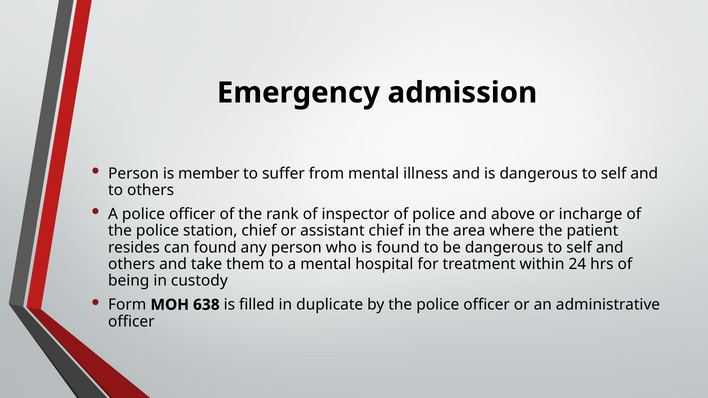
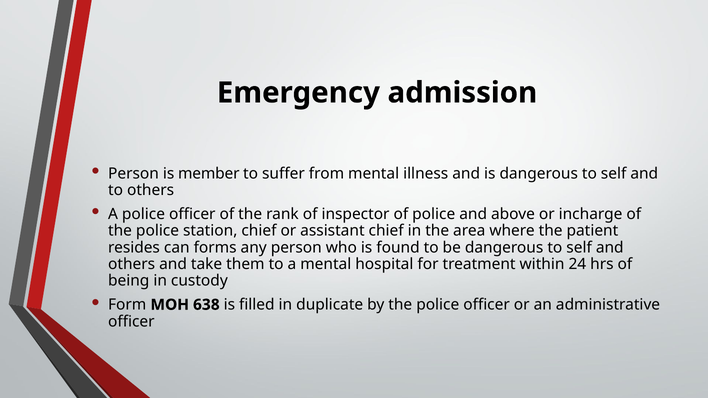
can found: found -> forms (215, 248)
